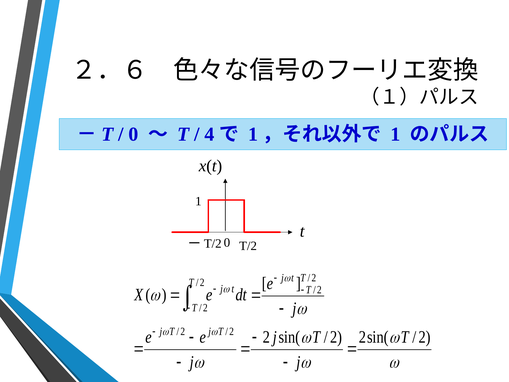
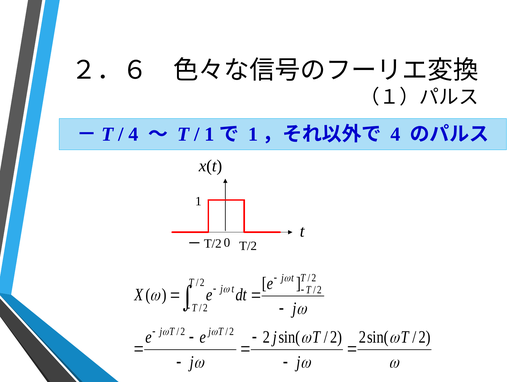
0: 0 -> 4 (134, 134)
4: 4 -> 1 (209, 134)
1: 1 -> 4 (395, 134)
